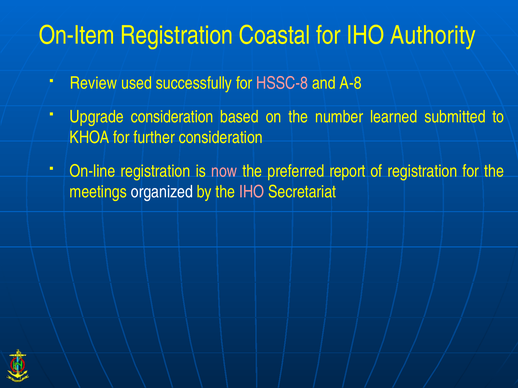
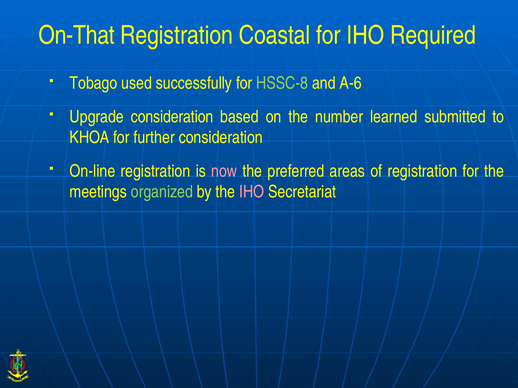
On-Item: On-Item -> On-That (77, 35)
Authority: Authority -> Required (433, 35)
Review: Review -> Tobago (93, 83)
HSSC-8 colour: pink -> light green (282, 83)
A-8: A-8 -> A-6 (351, 83)
report: report -> areas (347, 171)
organized colour: white -> light green (162, 192)
